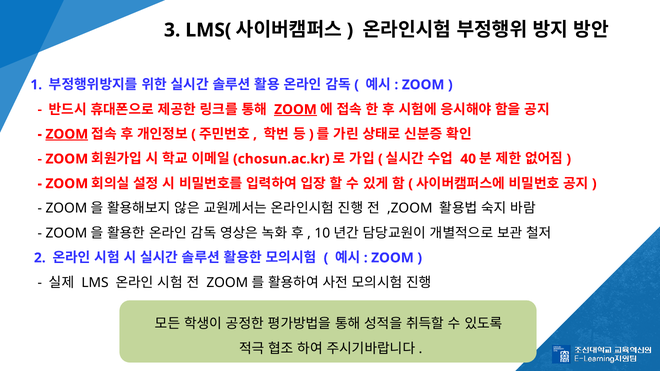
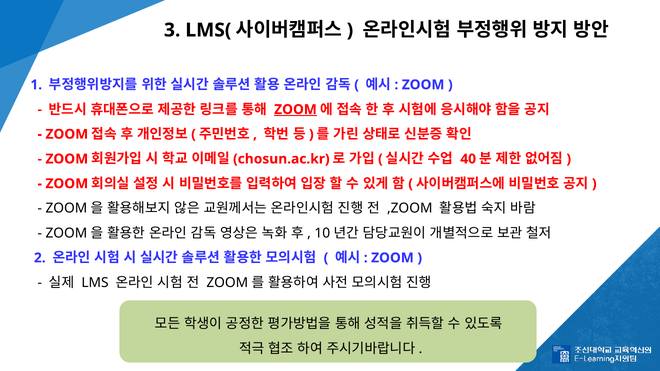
ZOOM underline: present -> none (67, 134)
